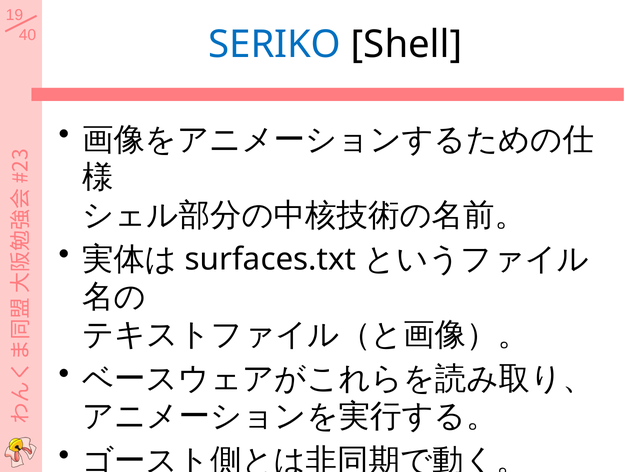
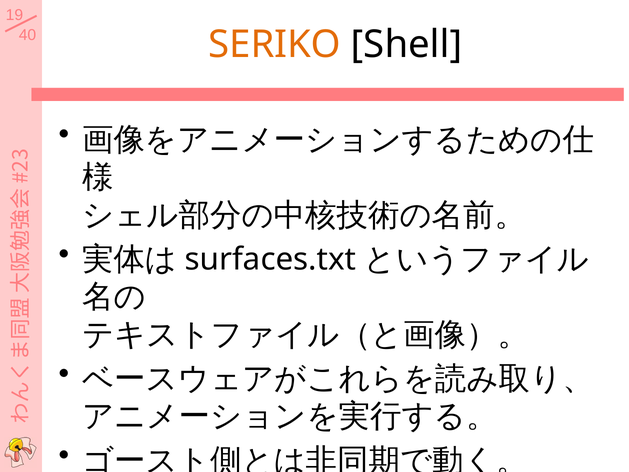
SERIKO colour: blue -> orange (275, 45)
